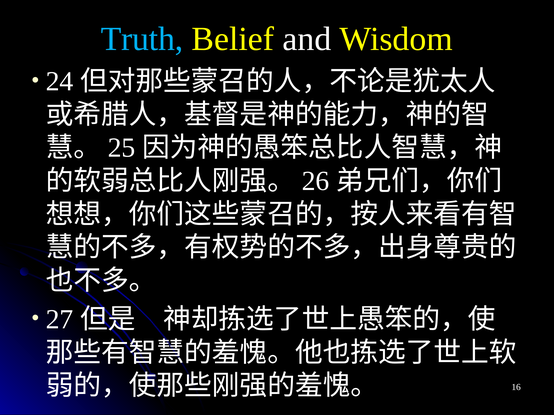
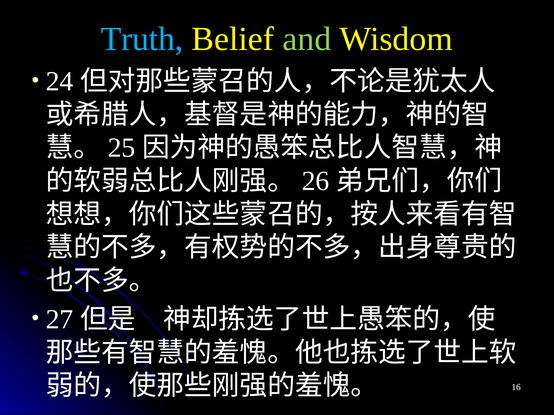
and colour: white -> light green (307, 39)
